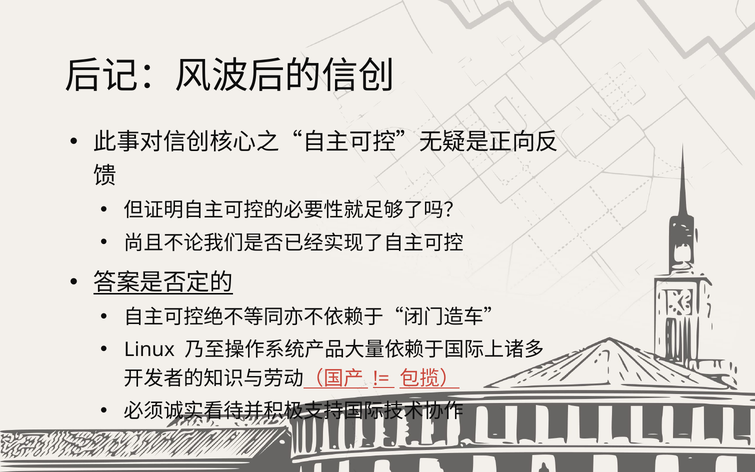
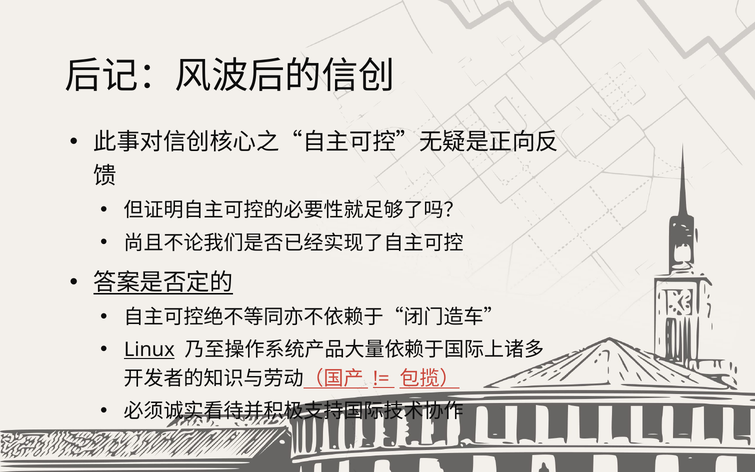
Linux underline: none -> present (149, 350)
